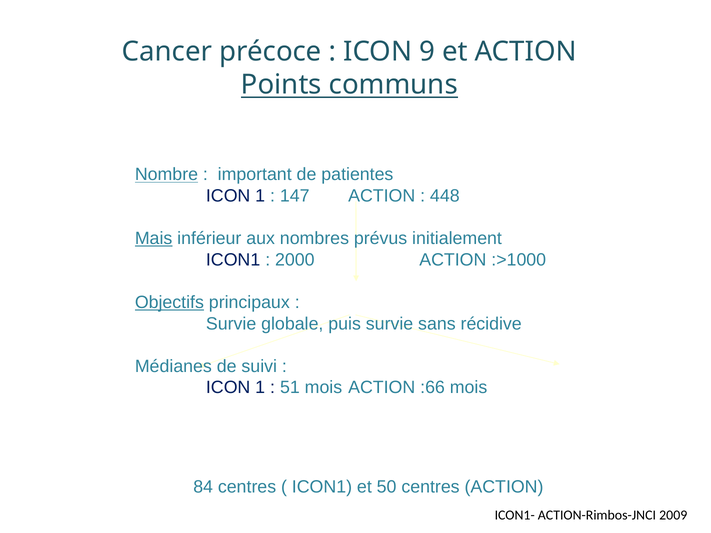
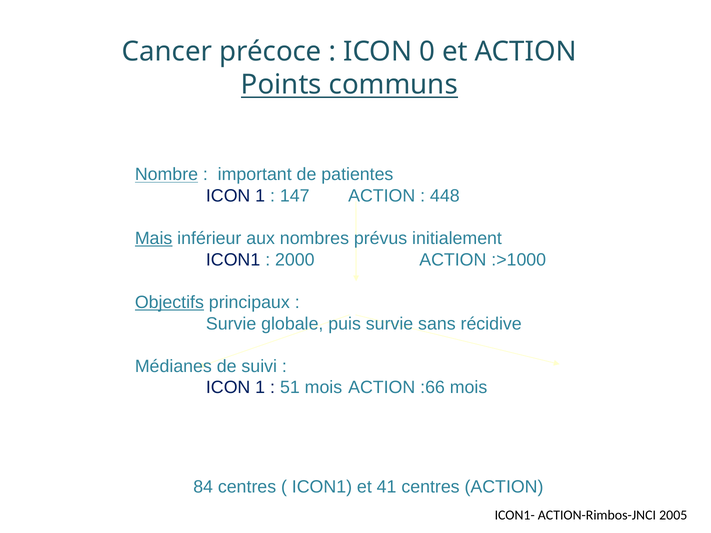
9: 9 -> 0 (427, 52)
50: 50 -> 41 (387, 487)
2009: 2009 -> 2005 (673, 516)
